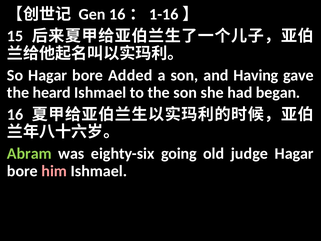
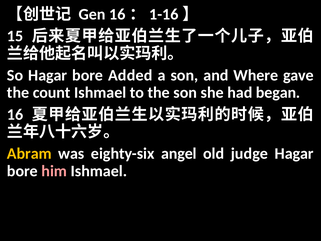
Having: Having -> Where (256, 75)
heard: heard -> count (52, 93)
Abram colour: light green -> yellow (29, 153)
going: going -> angel (179, 153)
